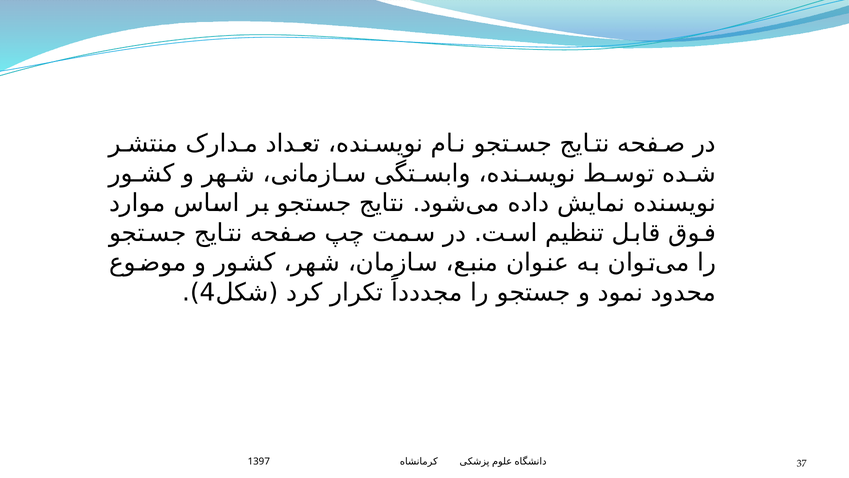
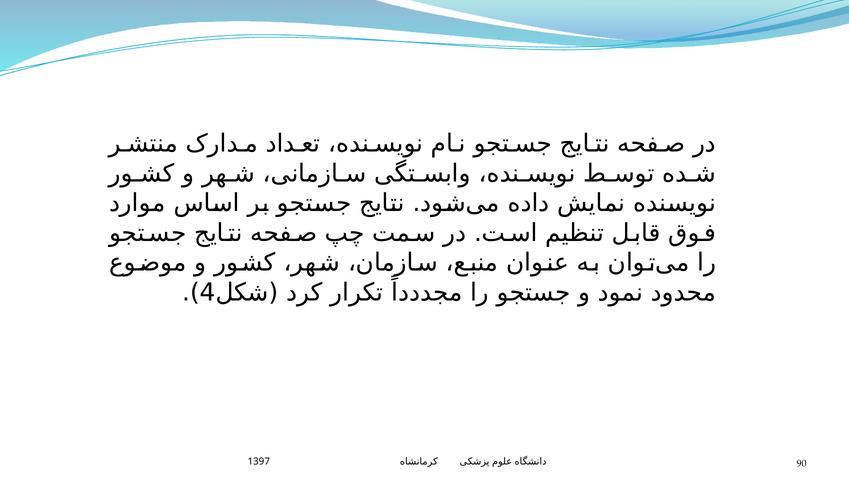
37: 37 -> 90 (802, 463)
